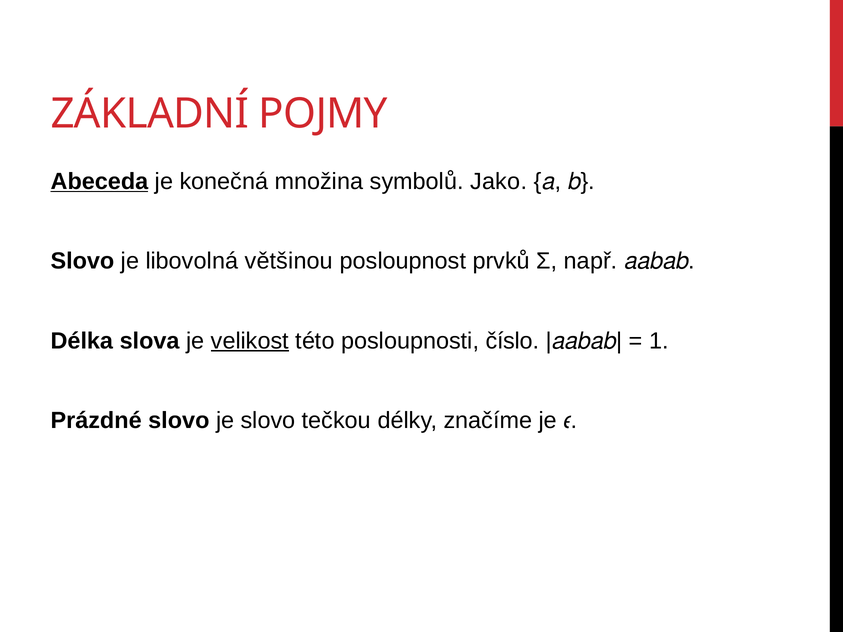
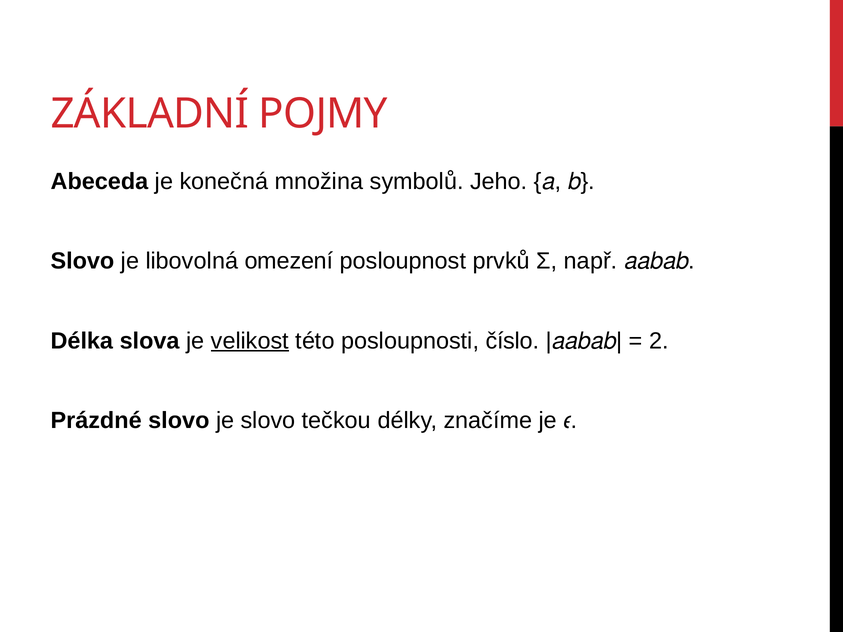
Abeceda underline: present -> none (99, 182)
Jako: Jako -> Jeho (499, 182)
většinou: většinou -> omezení (289, 261)
1: 1 -> 2 (659, 341)
